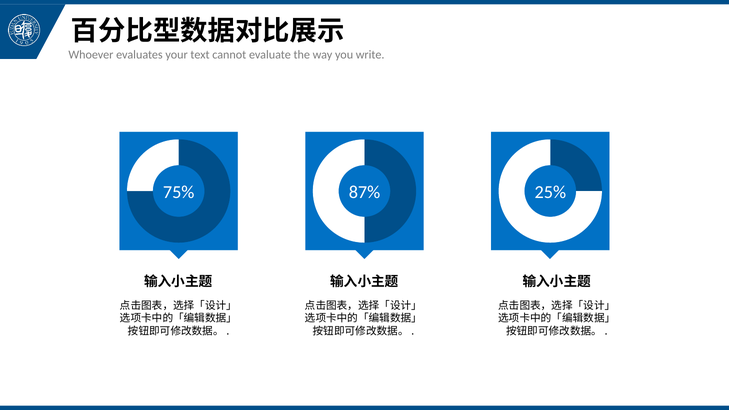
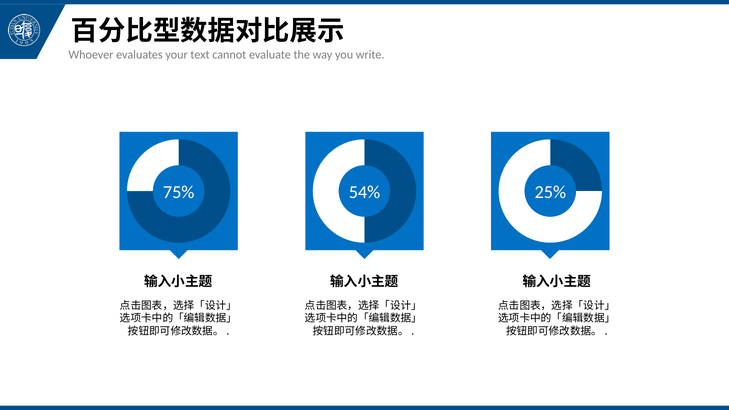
87%: 87% -> 54% (364, 192)
